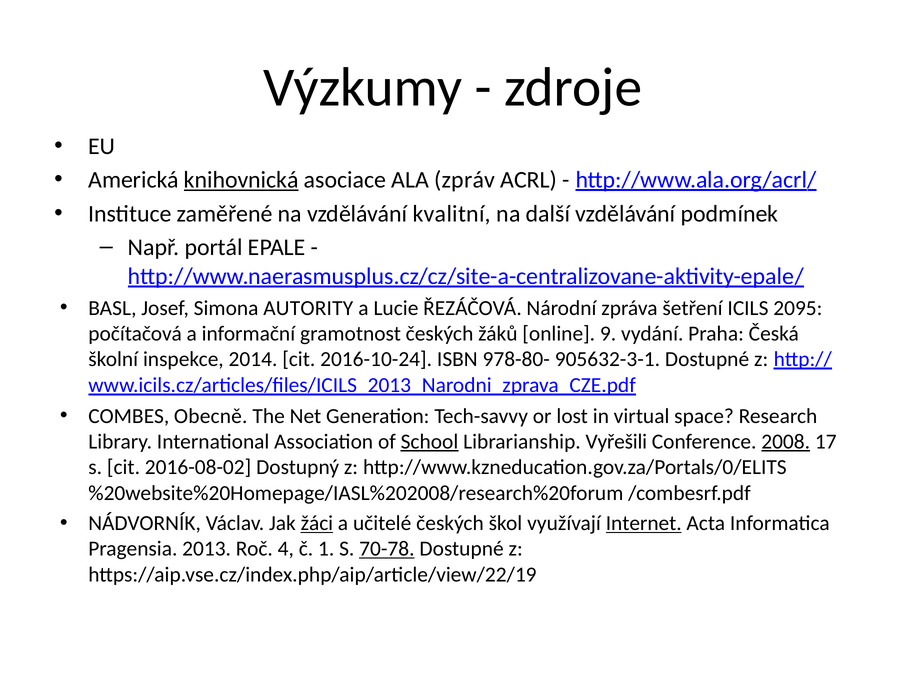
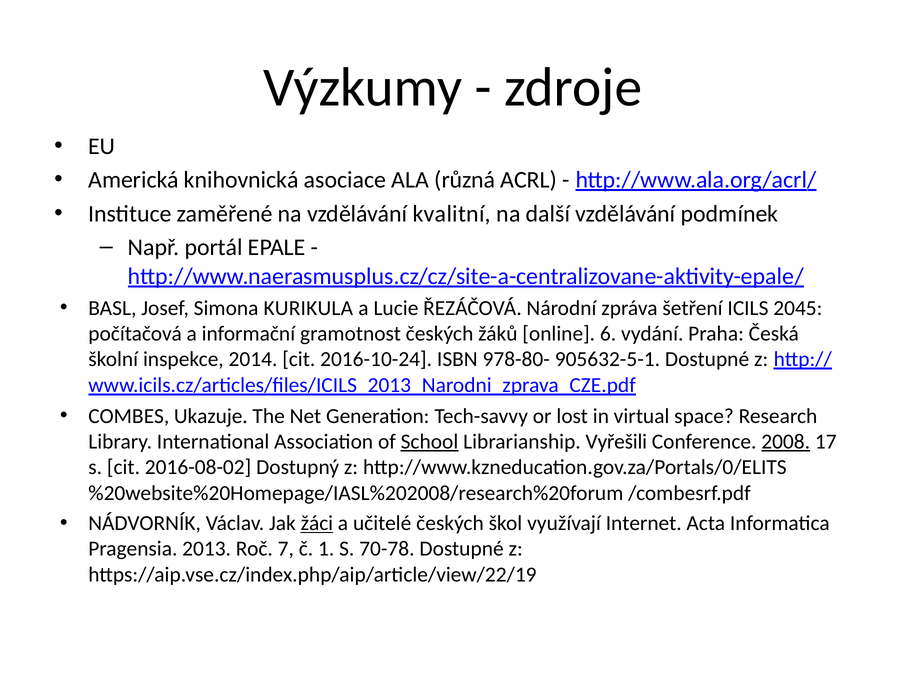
knihovnická underline: present -> none (241, 180)
zpráv: zpráv -> různá (465, 180)
AUTORITY: AUTORITY -> KURIKULA (308, 308)
2095: 2095 -> 2045 (798, 308)
9: 9 -> 6 (608, 334)
905632-3-1: 905632-3-1 -> 905632-5-1 (607, 360)
Obecně: Obecně -> Ukazuje (211, 416)
Internet underline: present -> none (644, 524)
4: 4 -> 7 (286, 549)
70-78 underline: present -> none (387, 549)
